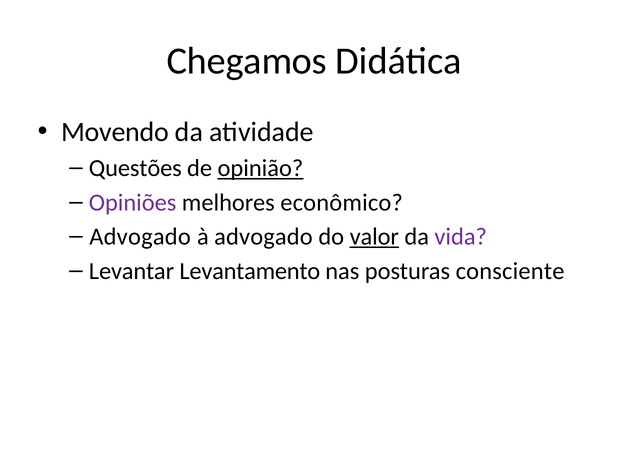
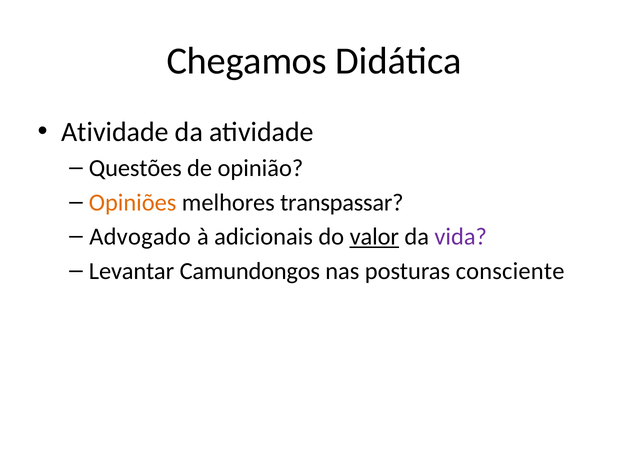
Movendo: Movendo -> Atividade (115, 132)
opinião underline: present -> none (260, 168)
Opiniões colour: purple -> orange (133, 202)
econômico: econômico -> transpassar (342, 202)
à advogado: advogado -> adicionais (264, 237)
Levantamento: Levantamento -> Camundongos (250, 271)
